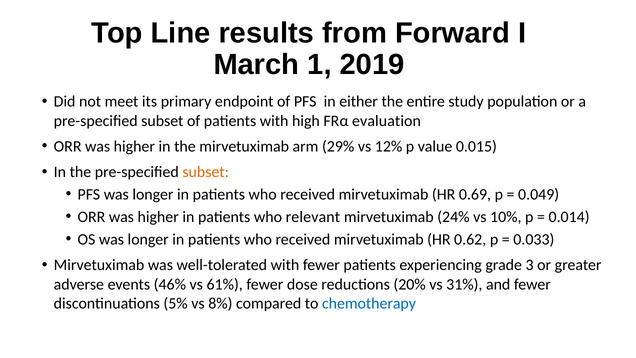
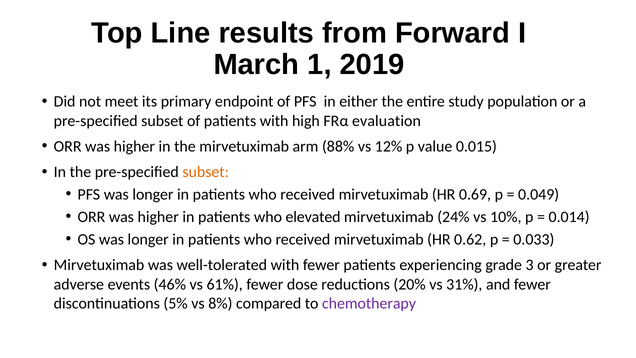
29%: 29% -> 88% (338, 146)
relevant: relevant -> elevated (313, 217)
chemotherapy colour: blue -> purple (369, 303)
